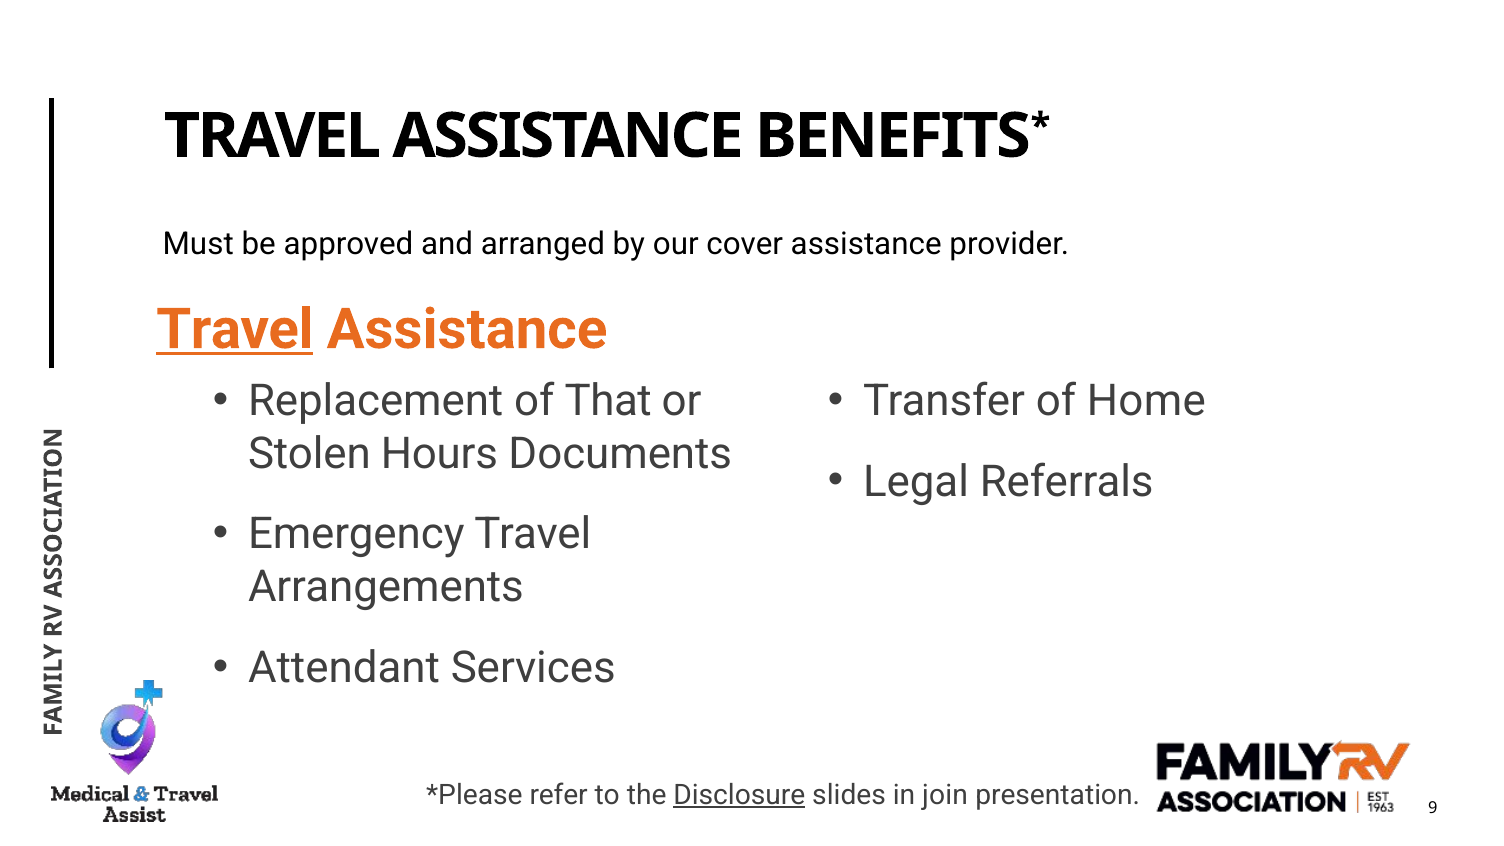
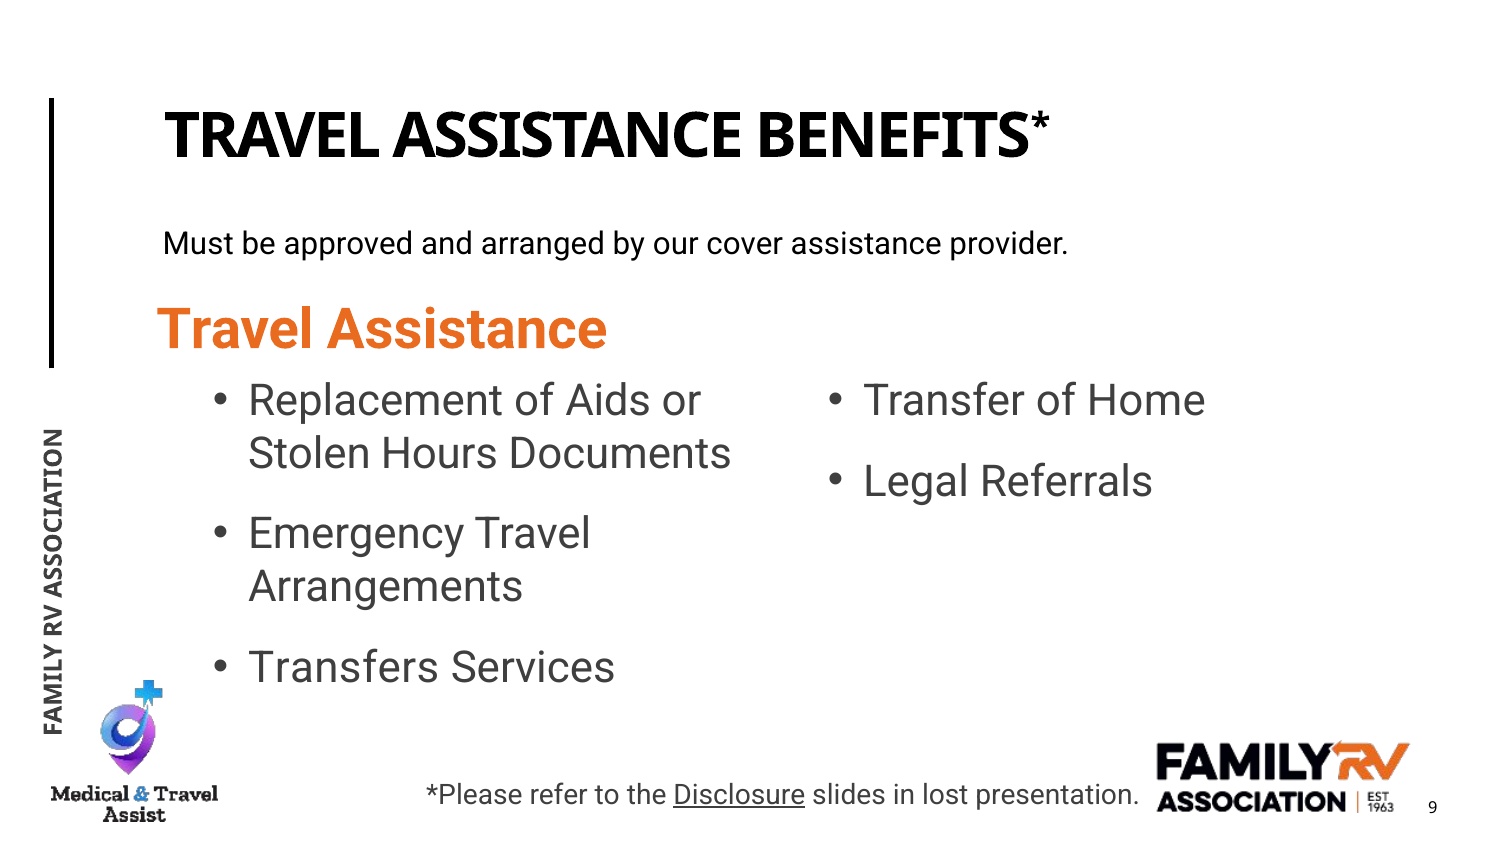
Travel underline: present -> none (235, 329)
That: That -> Aids (608, 401)
Attendant: Attendant -> Transfers (344, 668)
join: join -> lost (945, 795)
